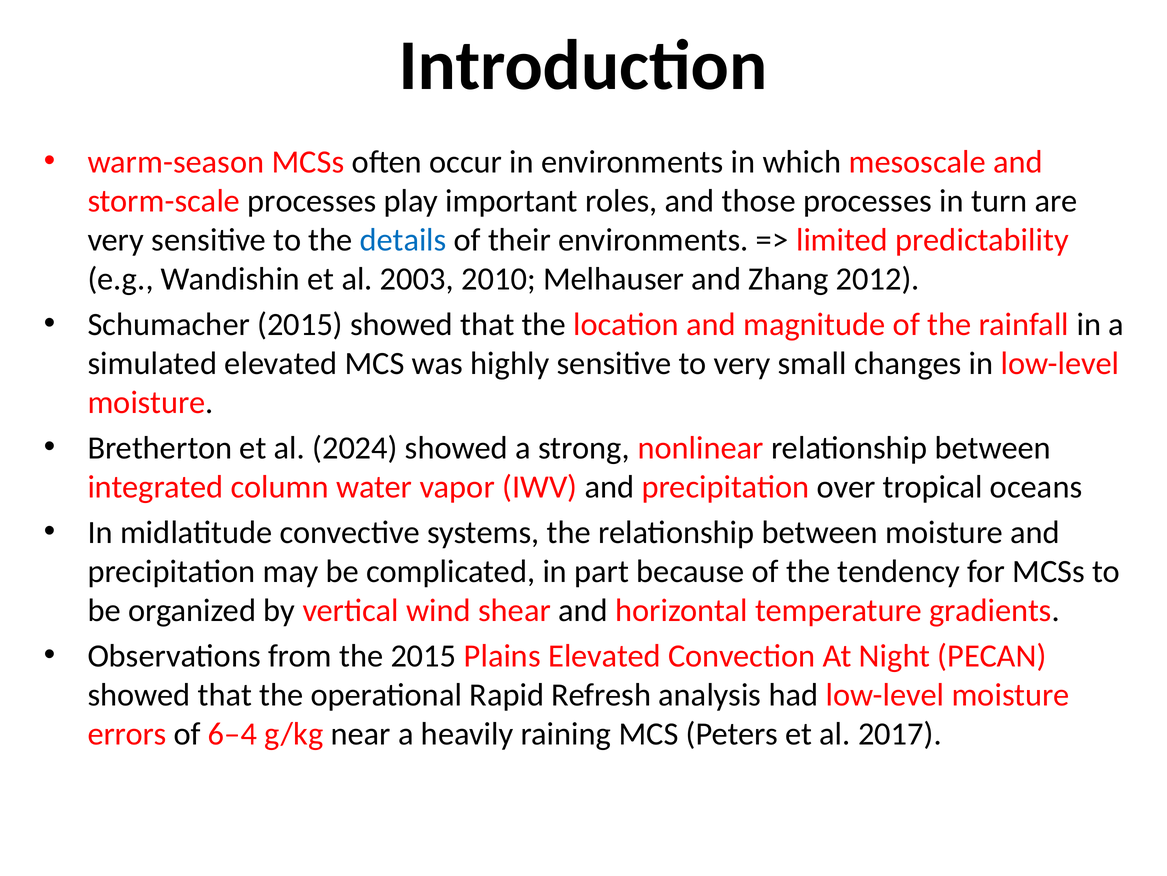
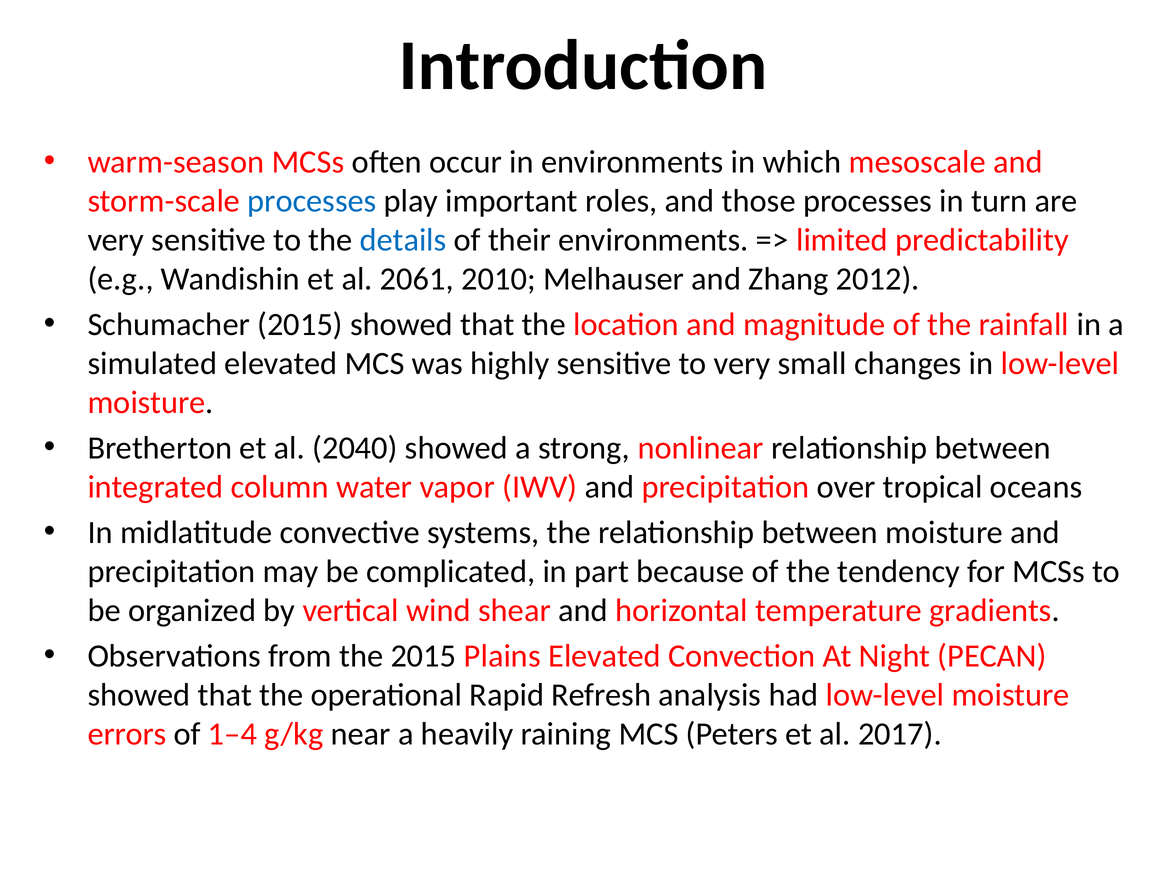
processes colour: black -> blue (312, 201)
2003: 2003 -> 2061 (417, 279)
2024: 2024 -> 2040 (355, 448)
6–4: 6–4 -> 1–4 (232, 733)
